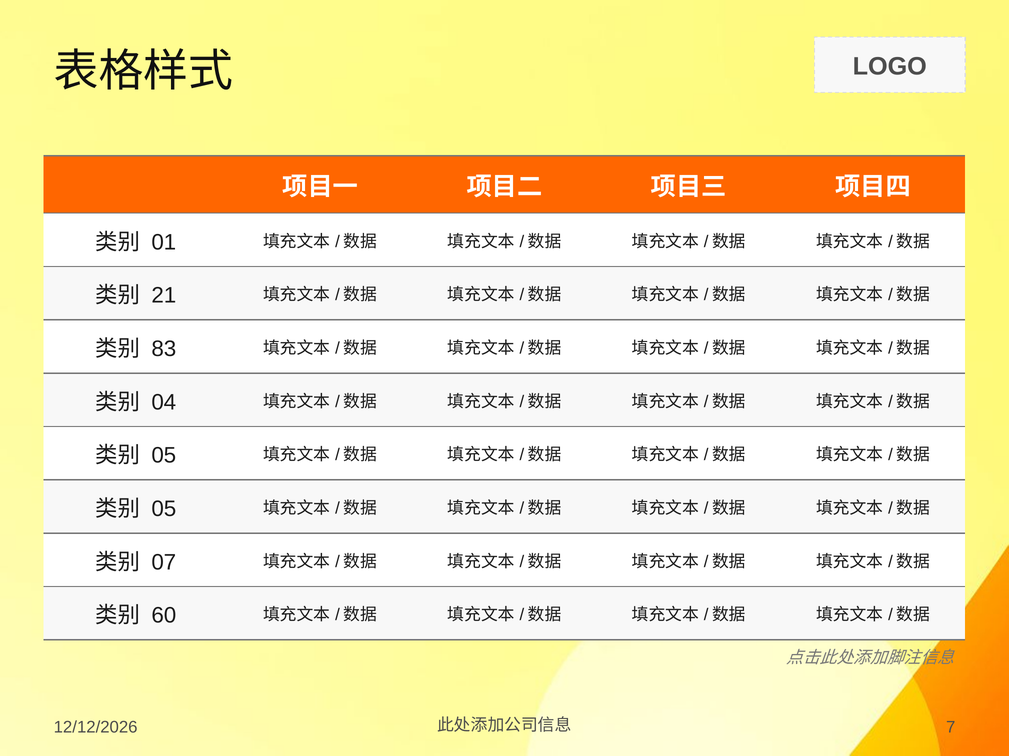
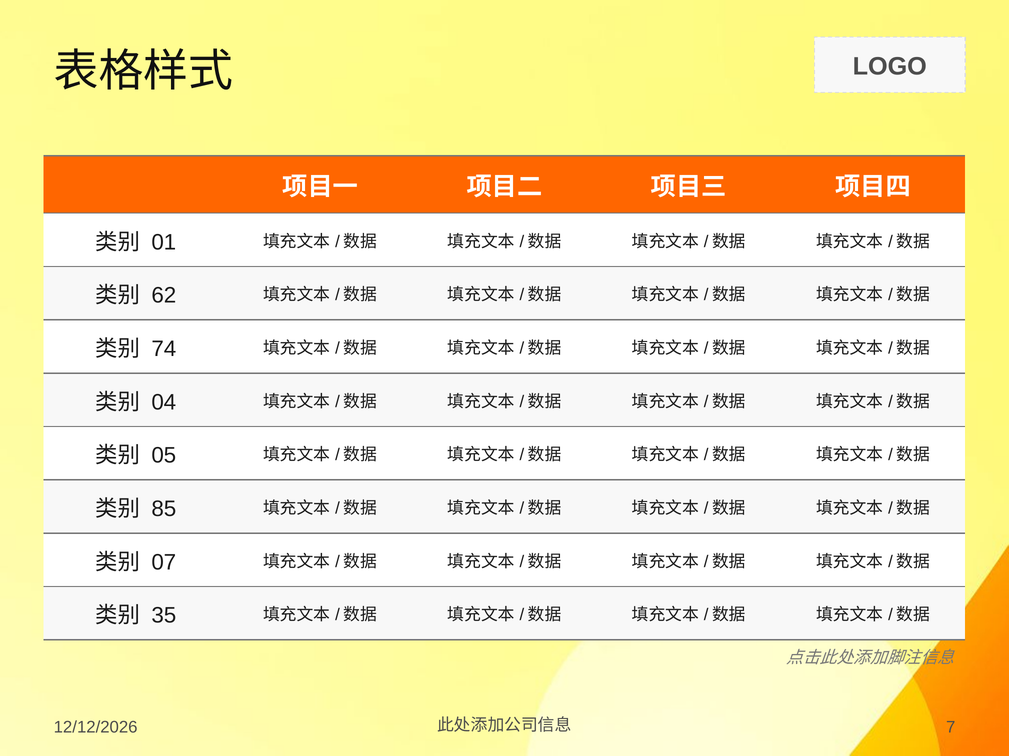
21: 21 -> 62 (164, 296)
83: 83 -> 74 (164, 349)
05: 05 -> 85 (164, 509)
60: 60 -> 35 (164, 616)
